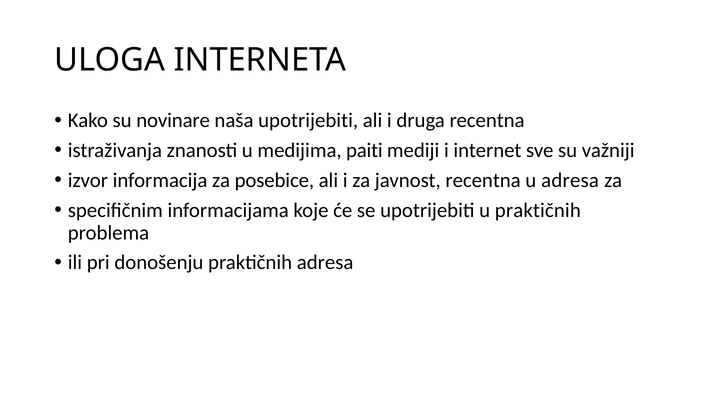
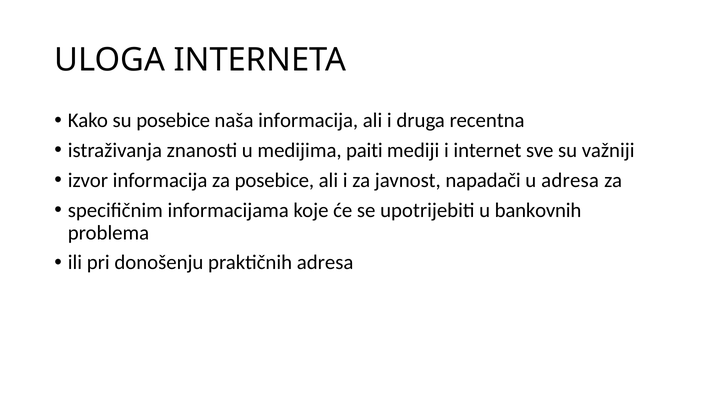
su novinare: novinare -> posebice (173, 121)
naša upotrijebiti: upotrijebiti -> informacija (308, 121)
javnost recentna: recentna -> napadači (483, 181)
u praktičnih: praktičnih -> bankovnih (538, 211)
